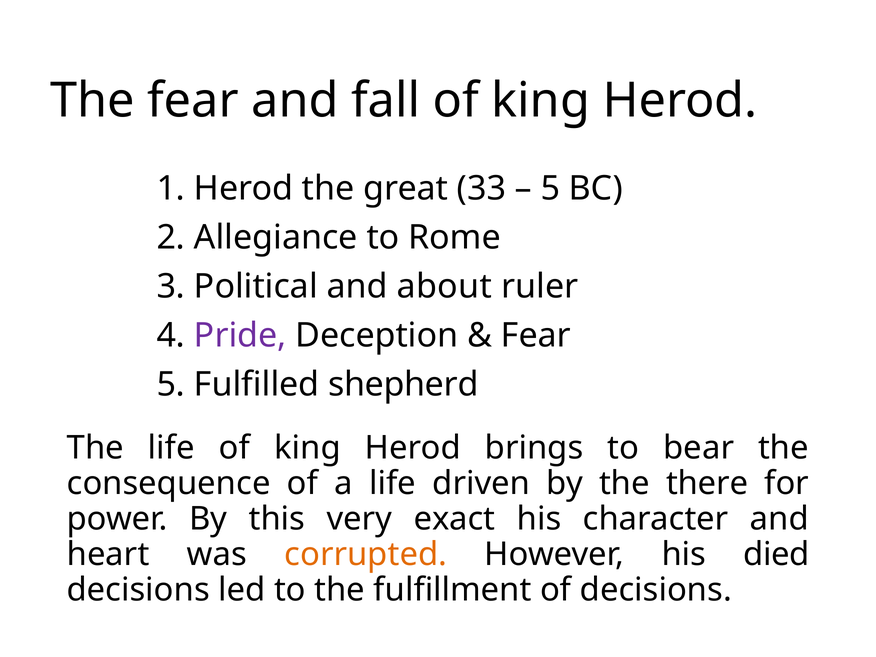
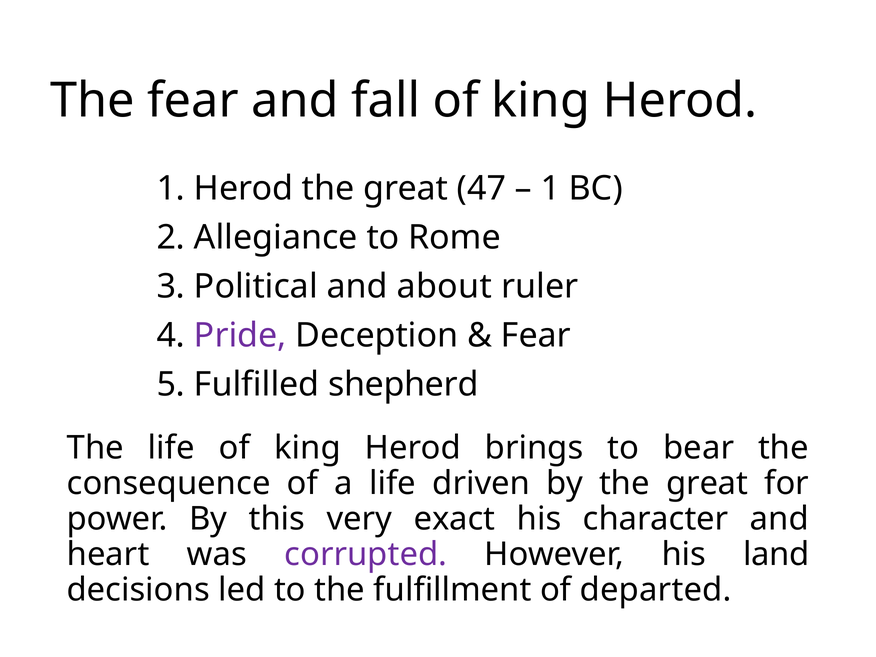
33: 33 -> 47 (481, 188)
5: 5 -> 1 (550, 188)
by the there: there -> great (707, 484)
corrupted colour: orange -> purple (366, 555)
died: died -> land (776, 555)
of decisions: decisions -> departed (656, 590)
